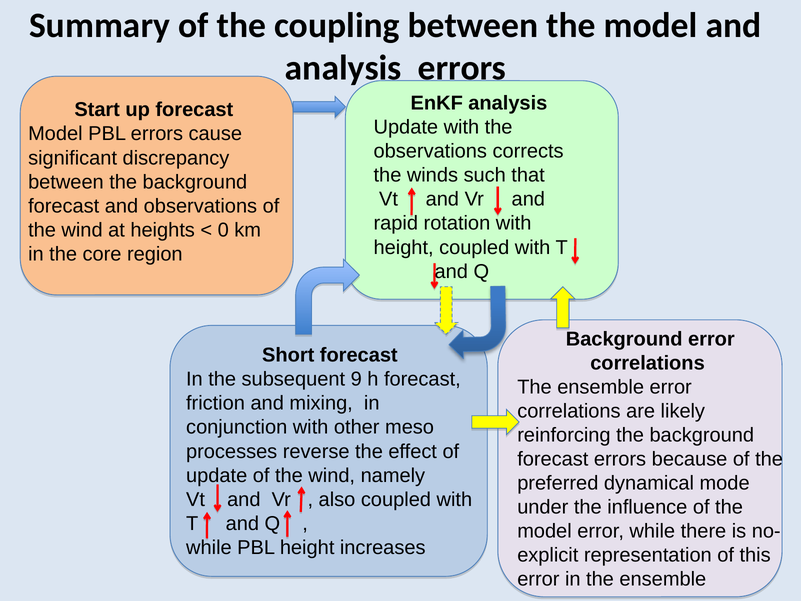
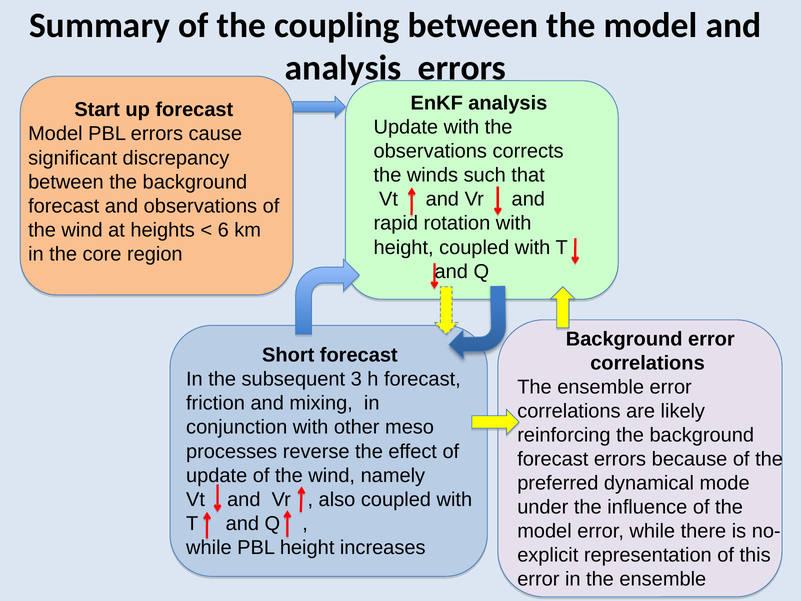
0: 0 -> 6 (223, 230)
9: 9 -> 3 (356, 379)
